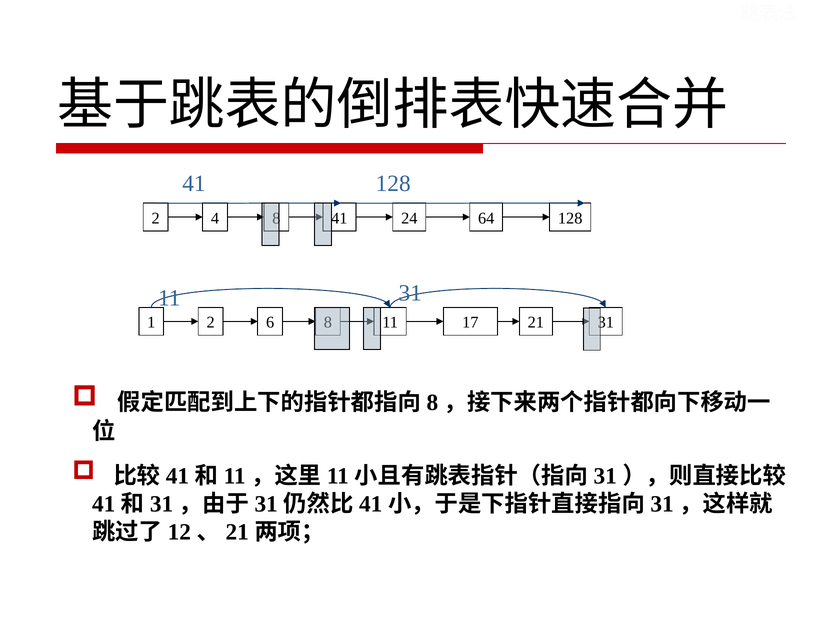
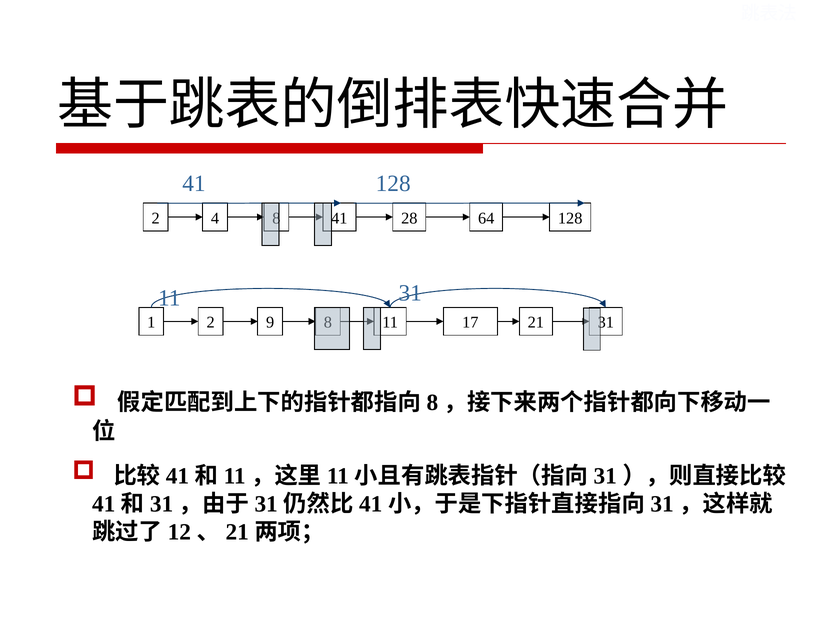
24: 24 -> 28 (409, 218)
6: 6 -> 9 (270, 323)
